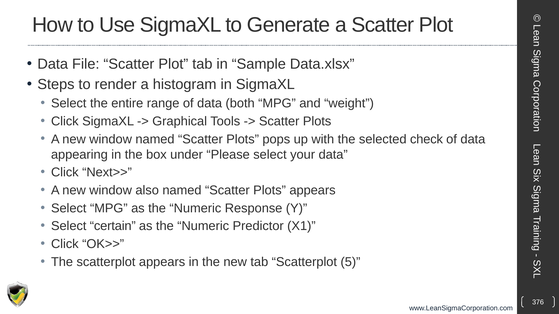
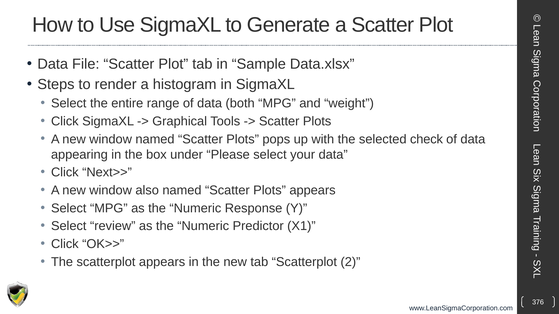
certain: certain -> review (113, 226)
5: 5 -> 2 (350, 262)
